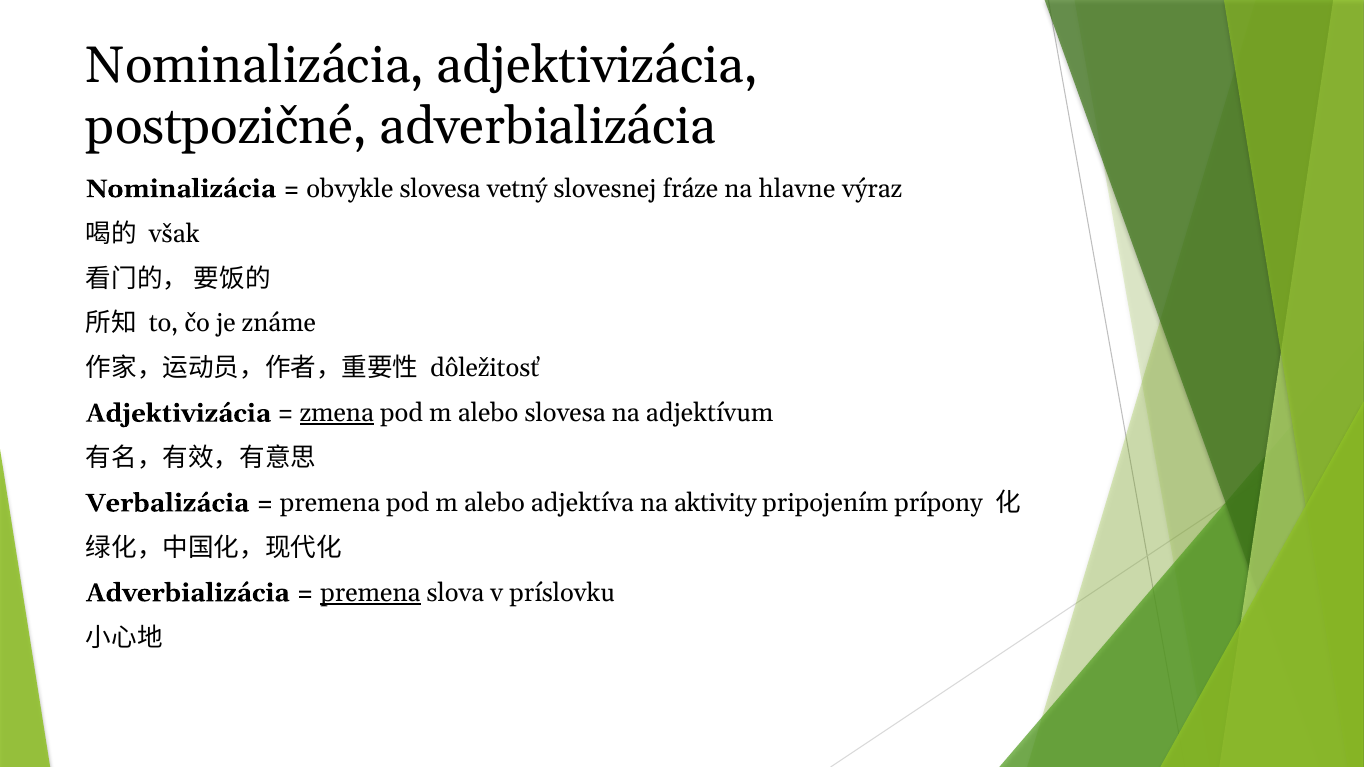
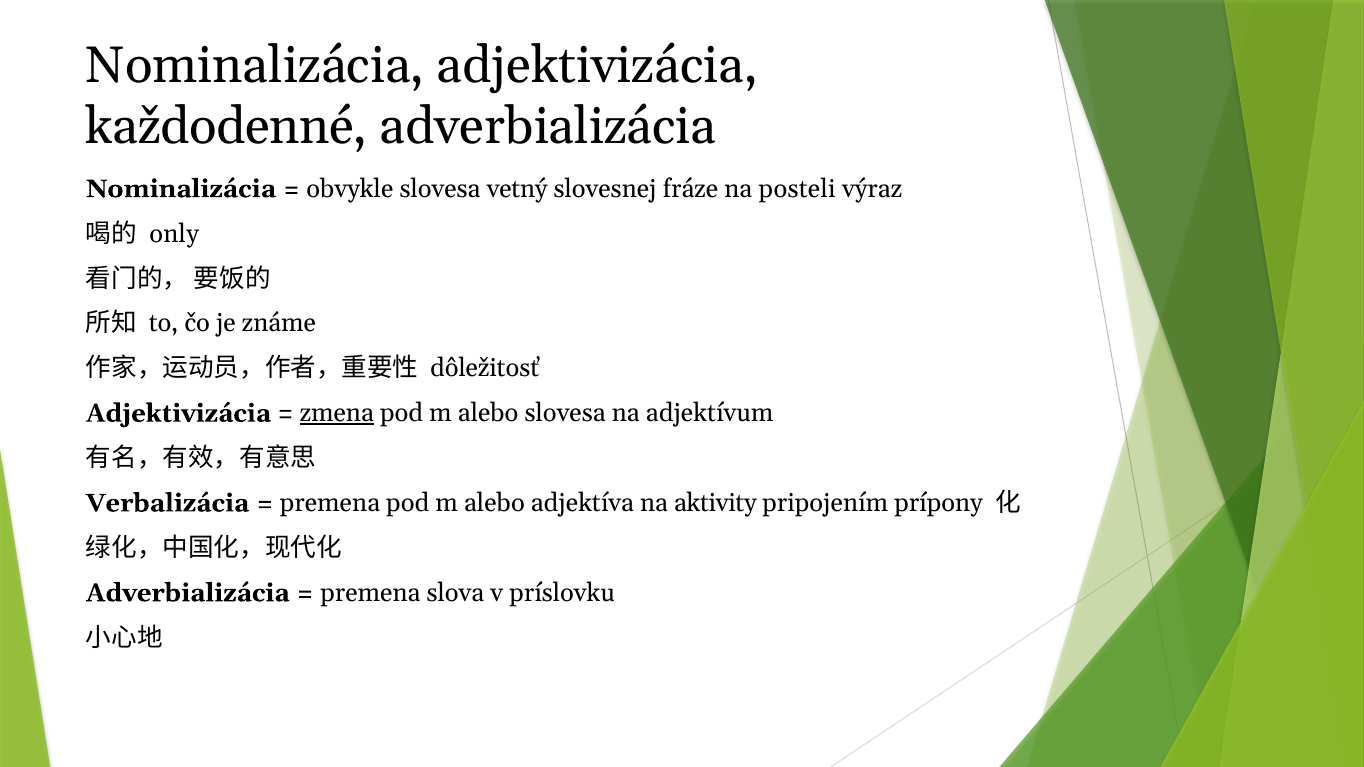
postpozičné: postpozičné -> každodenné (227, 127)
hlavne: hlavne -> posteli (797, 189)
však: však -> only (174, 234)
premena underline: present -> none (370, 593)
